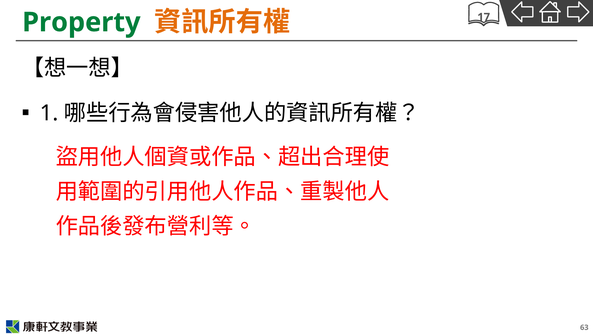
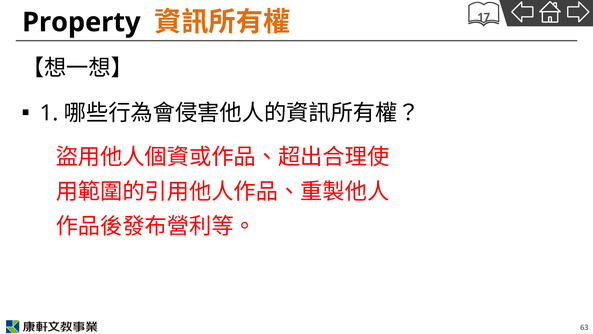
Property colour: green -> black (81, 22)
